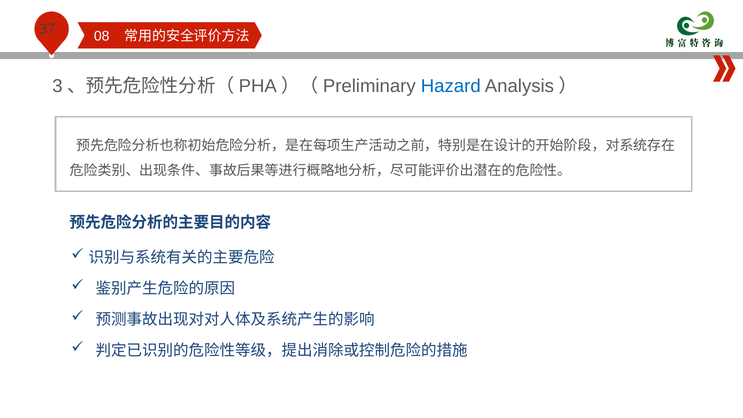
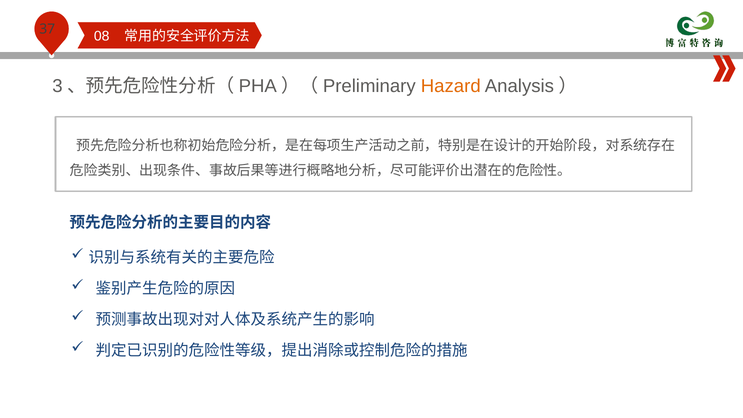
Hazard colour: blue -> orange (451, 86)
